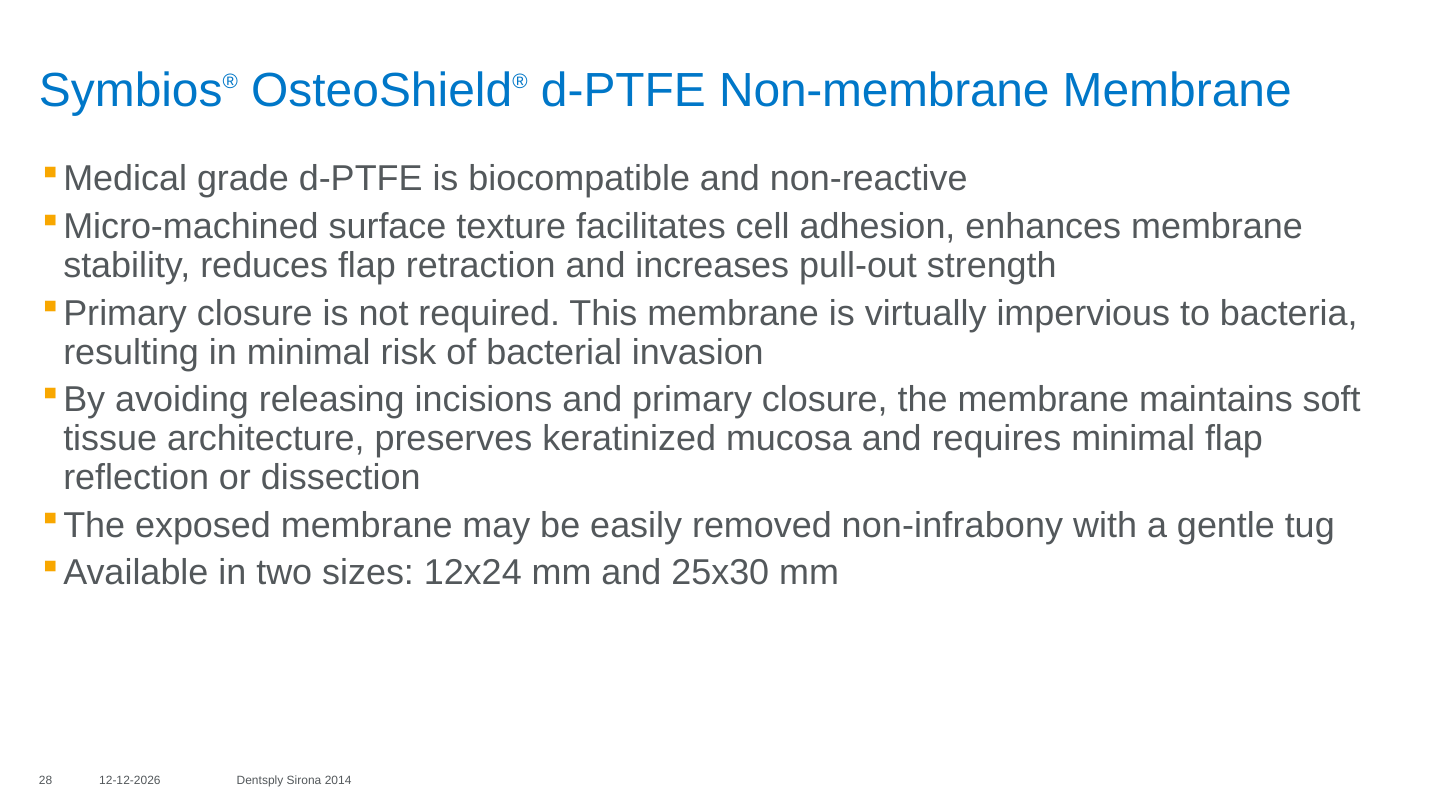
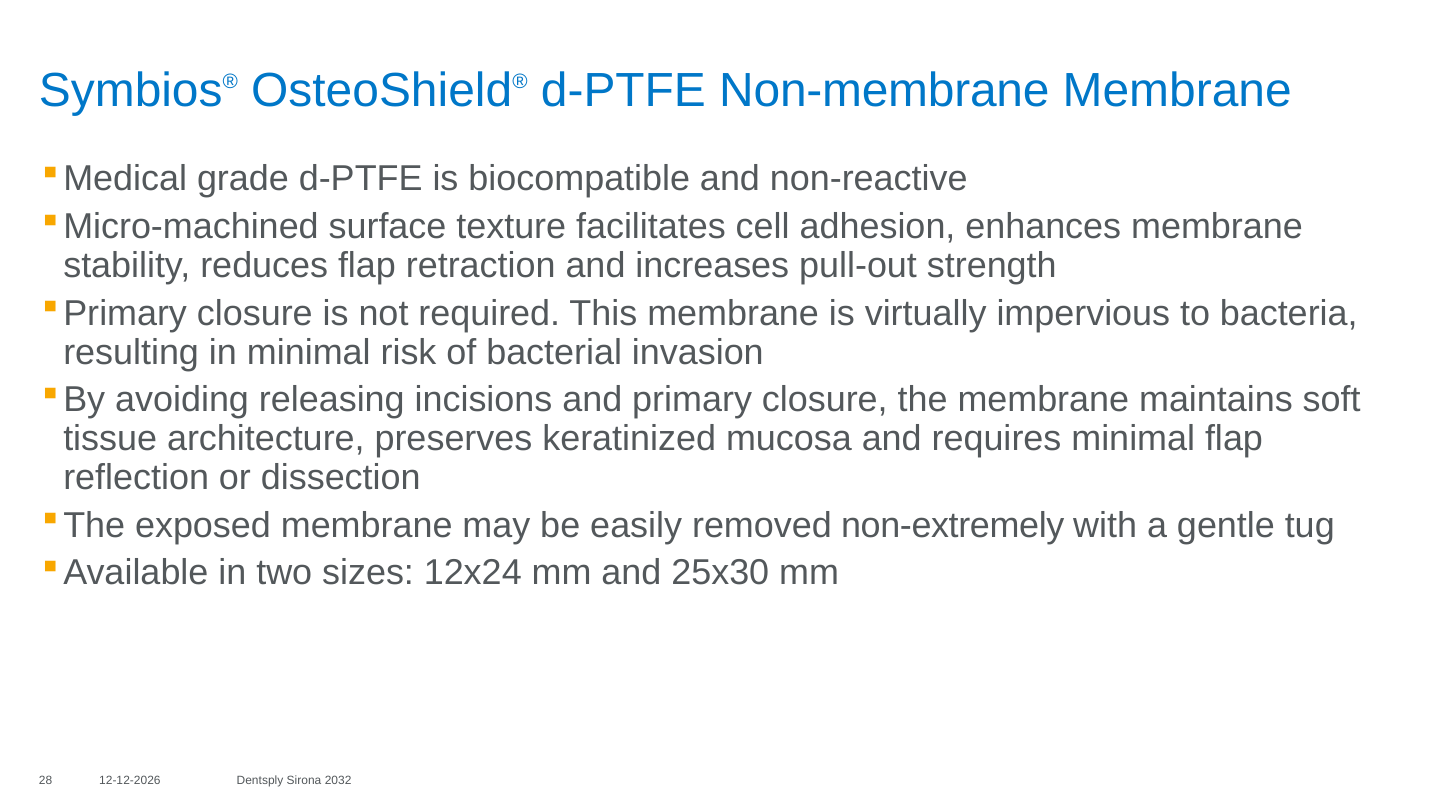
non-infrabony: non-infrabony -> non-extremely (953, 525)
2014: 2014 -> 2032 (338, 780)
